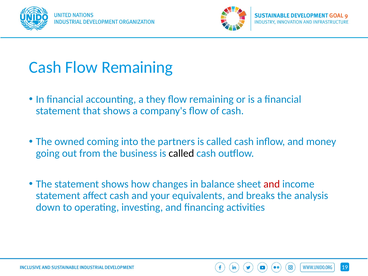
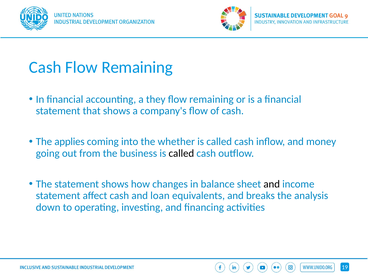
owned: owned -> applies (69, 142)
partners: partners -> whether (176, 142)
and colour: red -> black (272, 184)
your: your -> loan (160, 196)
